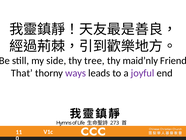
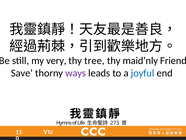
side: side -> very (56, 60)
That: That -> Save (22, 73)
joyful colour: purple -> blue (143, 73)
